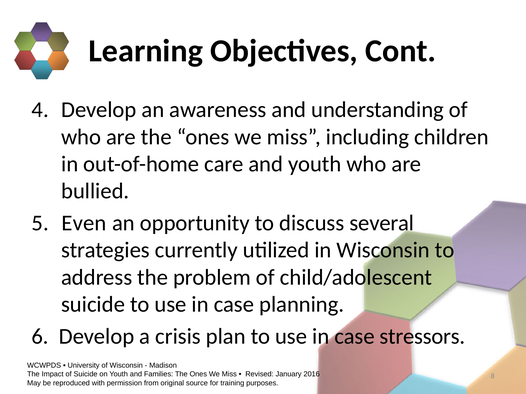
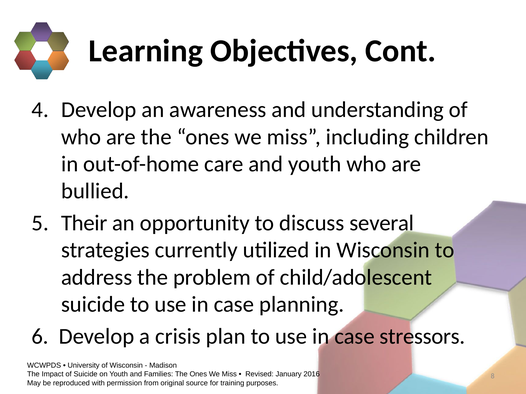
Even: Even -> Their (84, 223)
